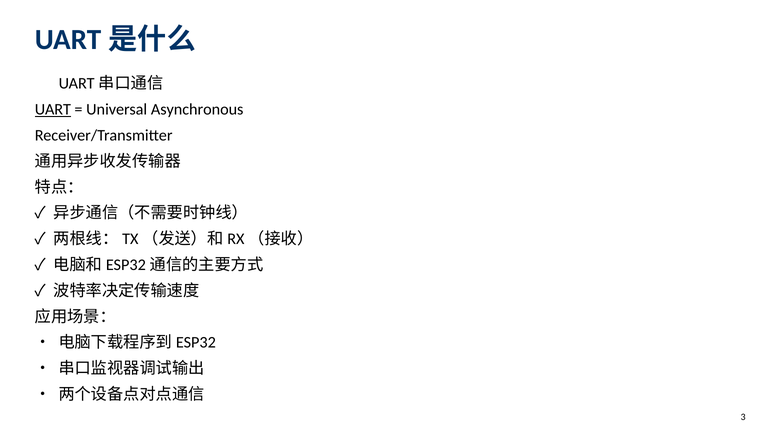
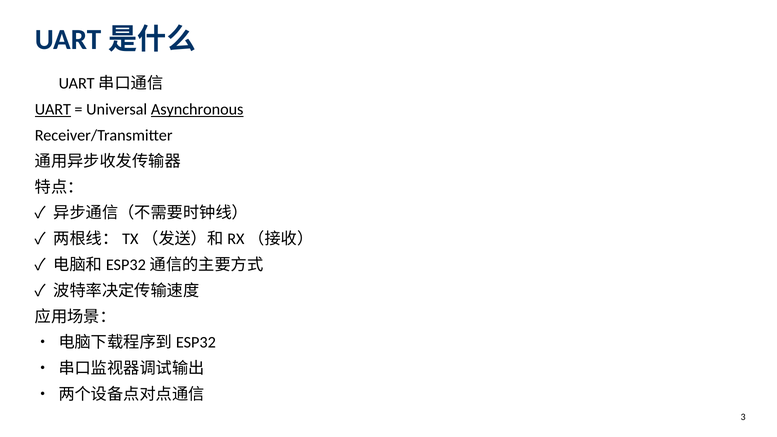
Asynchronous underline: none -> present (197, 110)
